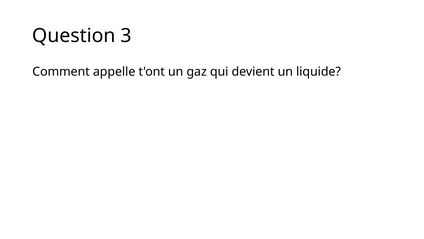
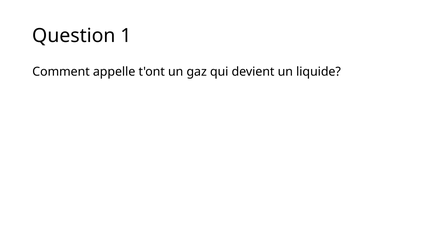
3: 3 -> 1 (126, 36)
